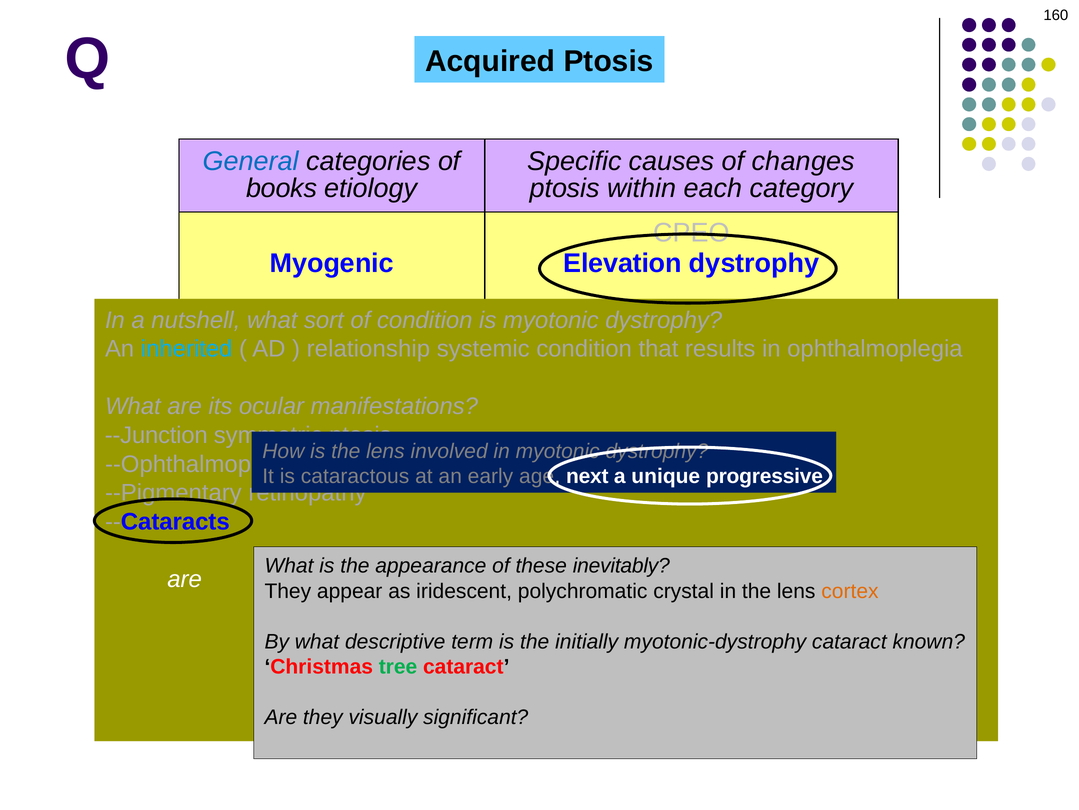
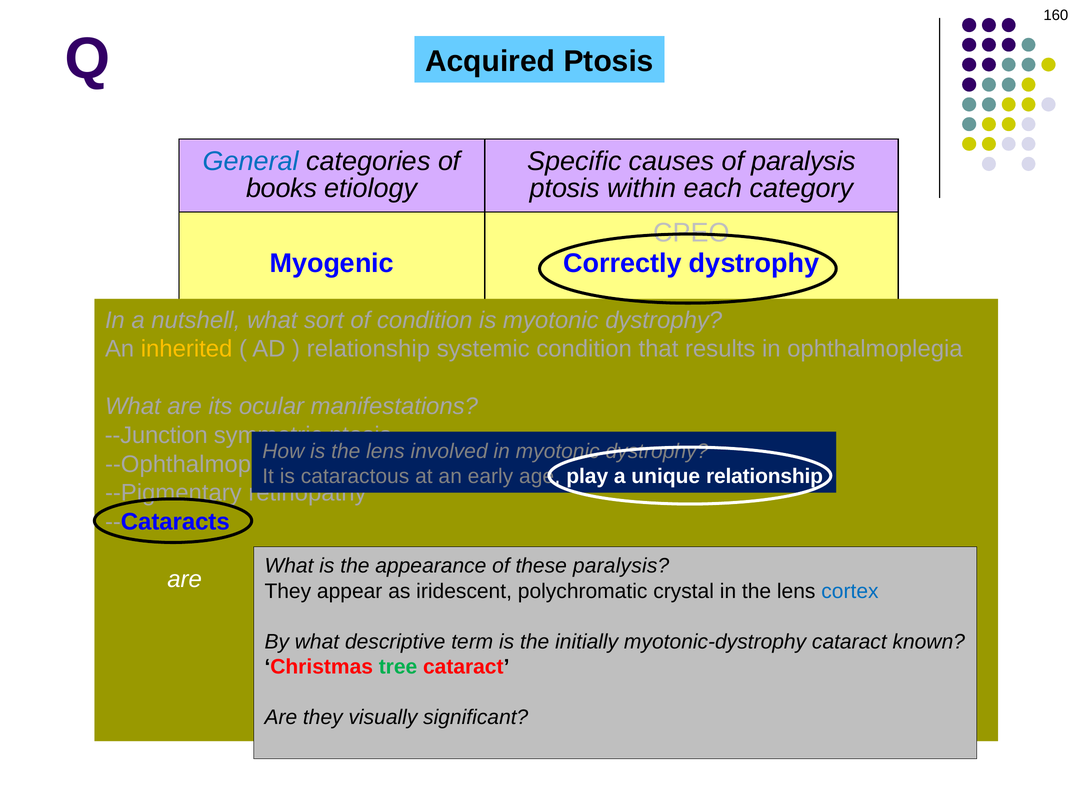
of changes: changes -> paralysis (804, 161)
Elevation: Elevation -> Correctly (622, 263)
inherited colour: light blue -> yellow (187, 349)
next: next -> play (587, 476)
unique progressive: progressive -> relationship (765, 476)
these inevitably: inevitably -> paralysis (621, 565)
cortex colour: orange -> blue (850, 591)
